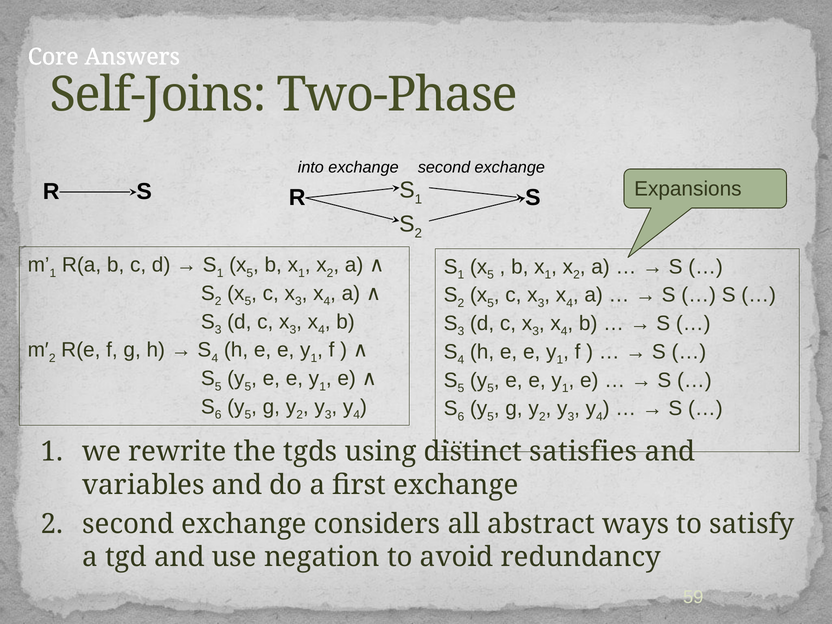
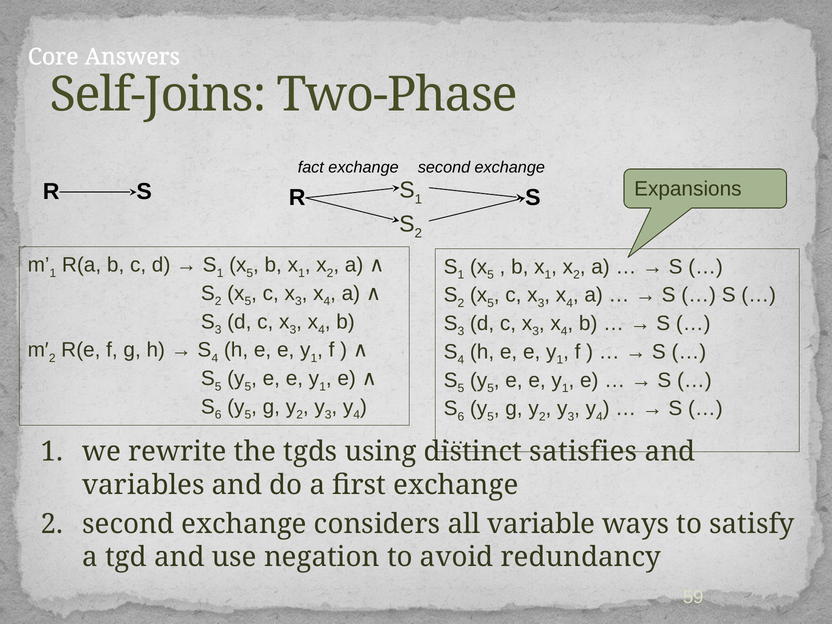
into: into -> fact (311, 167)
abstract: abstract -> variable (541, 524)
